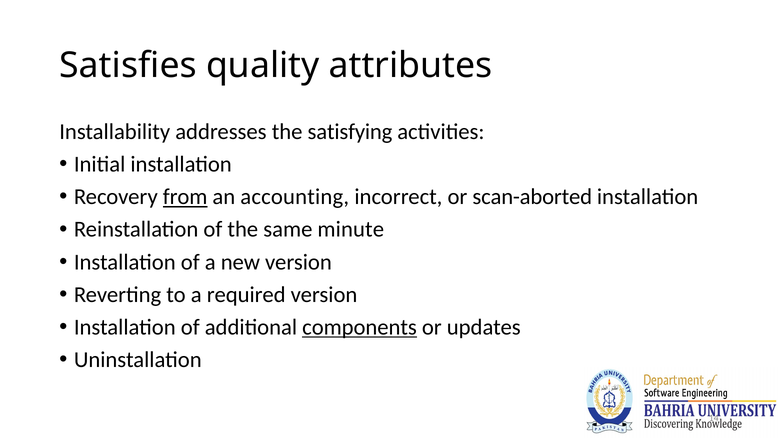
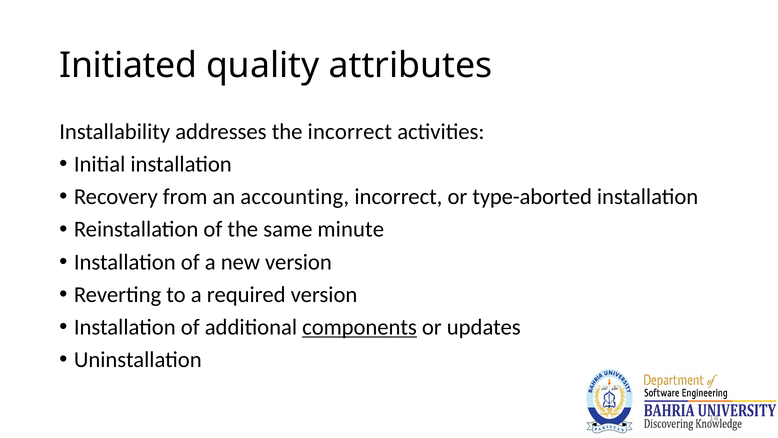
Satisfies: Satisfies -> Initiated (128, 65)
the satisfying: satisfying -> incorrect (350, 131)
from underline: present -> none (185, 197)
scan-aborted: scan-aborted -> type-aborted (532, 197)
